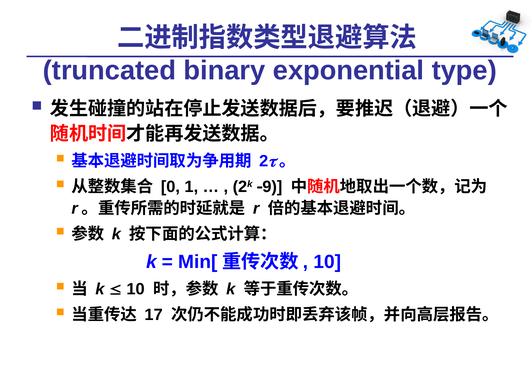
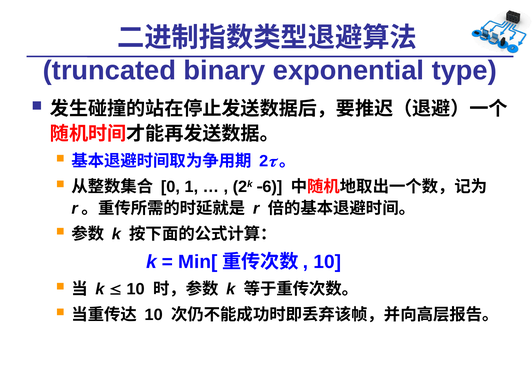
9: 9 -> 6 (272, 187)
17: 17 -> 10 (154, 315)
